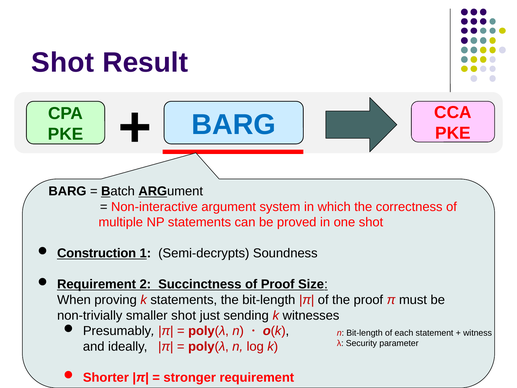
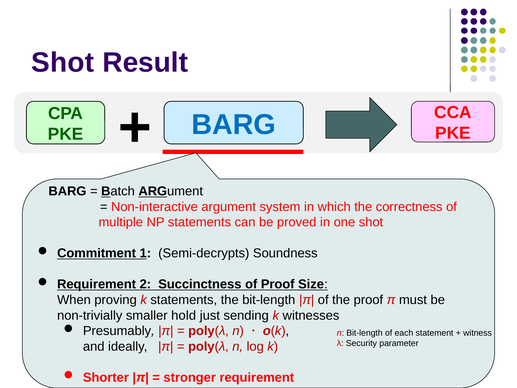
Construction: Construction -> Commitment (97, 253)
smaller shot: shot -> hold (184, 315)
